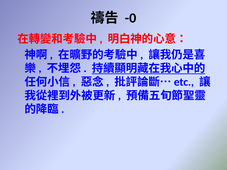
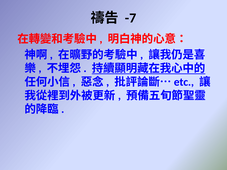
-0: -0 -> -7 (131, 18)
